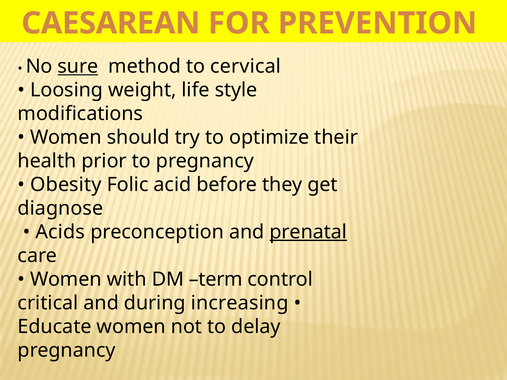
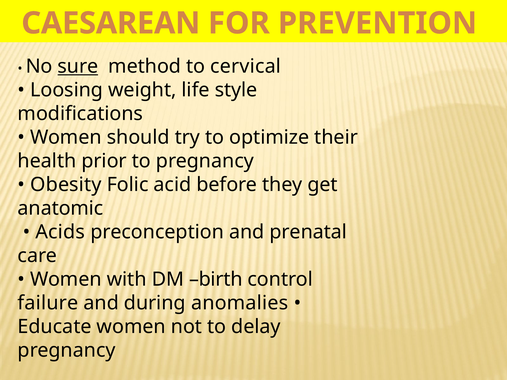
diagnose: diagnose -> anatomic (60, 208)
prenatal underline: present -> none (308, 232)
term: term -> birth (216, 279)
critical: critical -> failure (48, 303)
increasing: increasing -> anomalies (240, 303)
